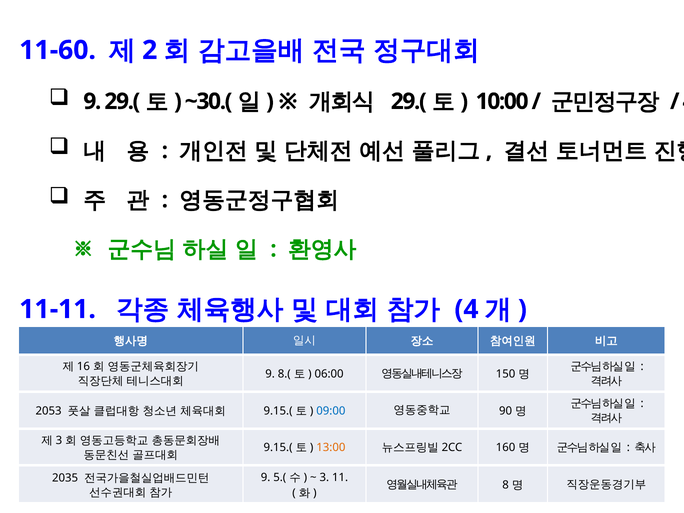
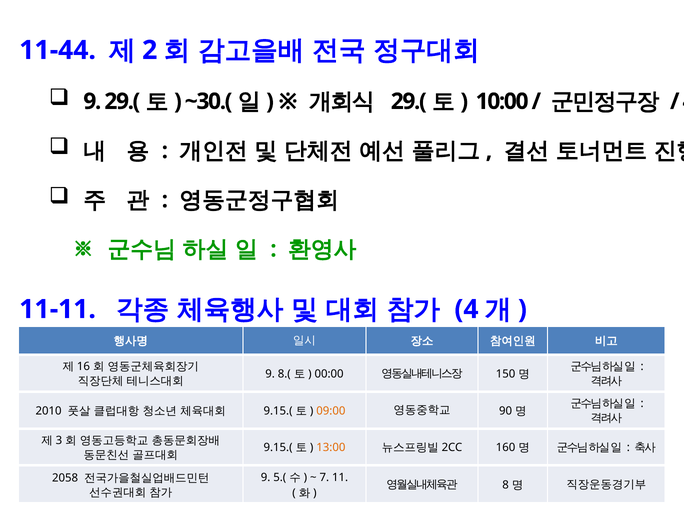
11-60: 11-60 -> 11-44 (58, 50)
06:00: 06:00 -> 00:00 (329, 374)
2053: 2053 -> 2010 (49, 411)
09:00 colour: blue -> orange (331, 411)
3: 3 -> 7 (324, 477)
2035: 2035 -> 2058 (65, 478)
